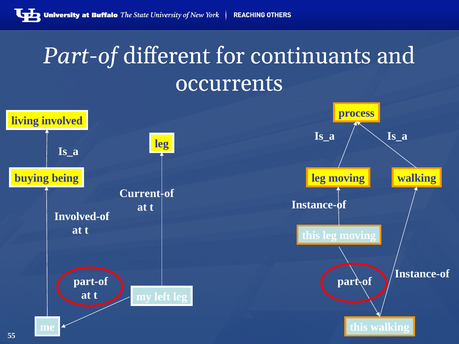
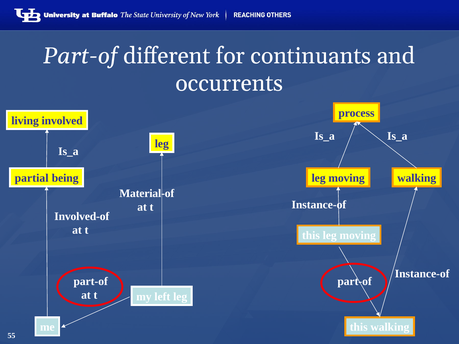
buying: buying -> partial (32, 178)
Current-of: Current-of -> Material-of (147, 194)
